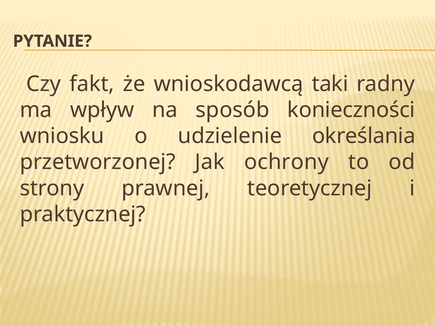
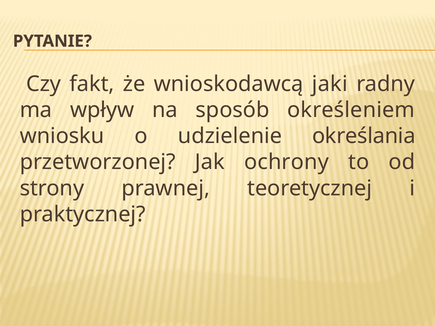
taki: taki -> jaki (330, 84)
konieczności: konieczności -> określeniem (351, 110)
